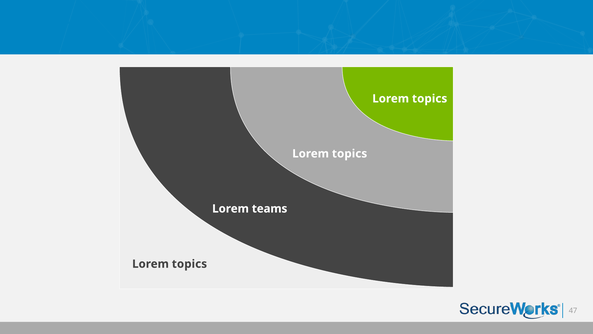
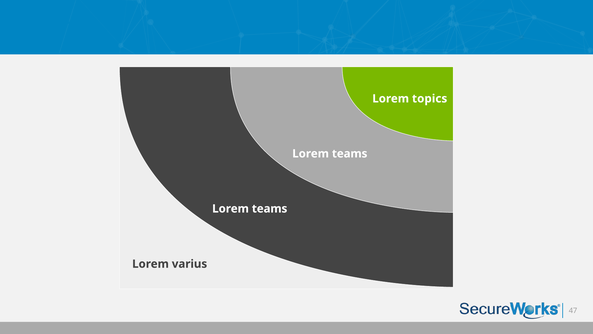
topics: topics -> teams (350, 153)
topics: topics -> varius (189, 264)
